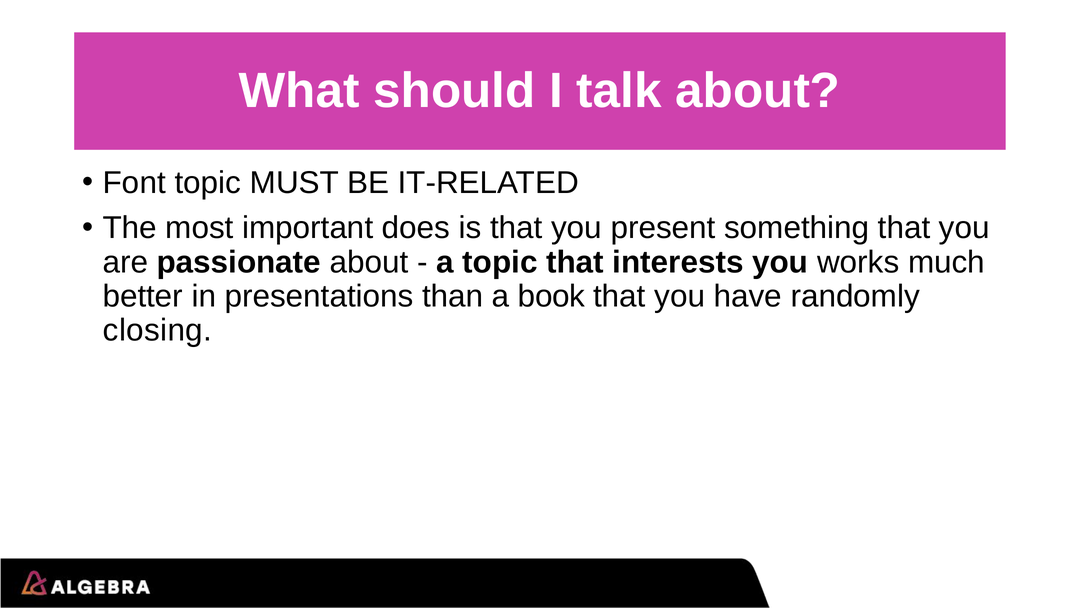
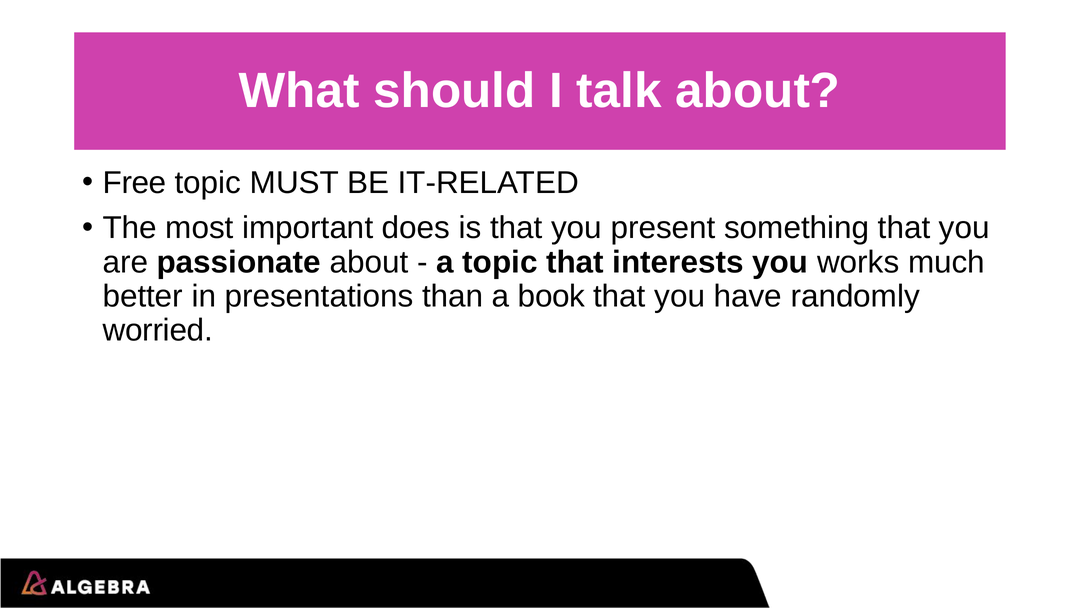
Font: Font -> Free (135, 183)
closing: closing -> worried (158, 330)
